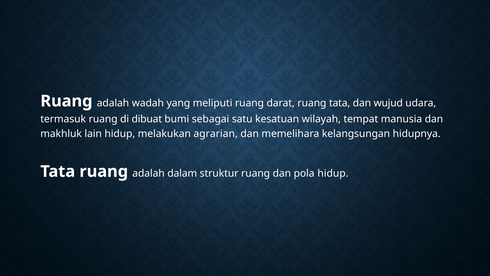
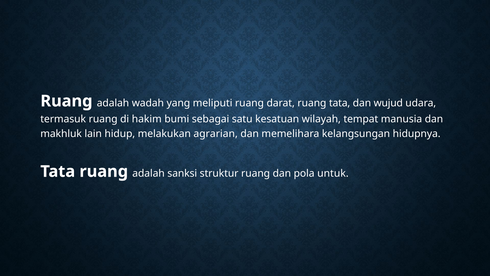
dibuat: dibuat -> hakim (147, 119)
dalam: dalam -> sanksi (182, 173)
pola hidup: hidup -> untuk (333, 173)
